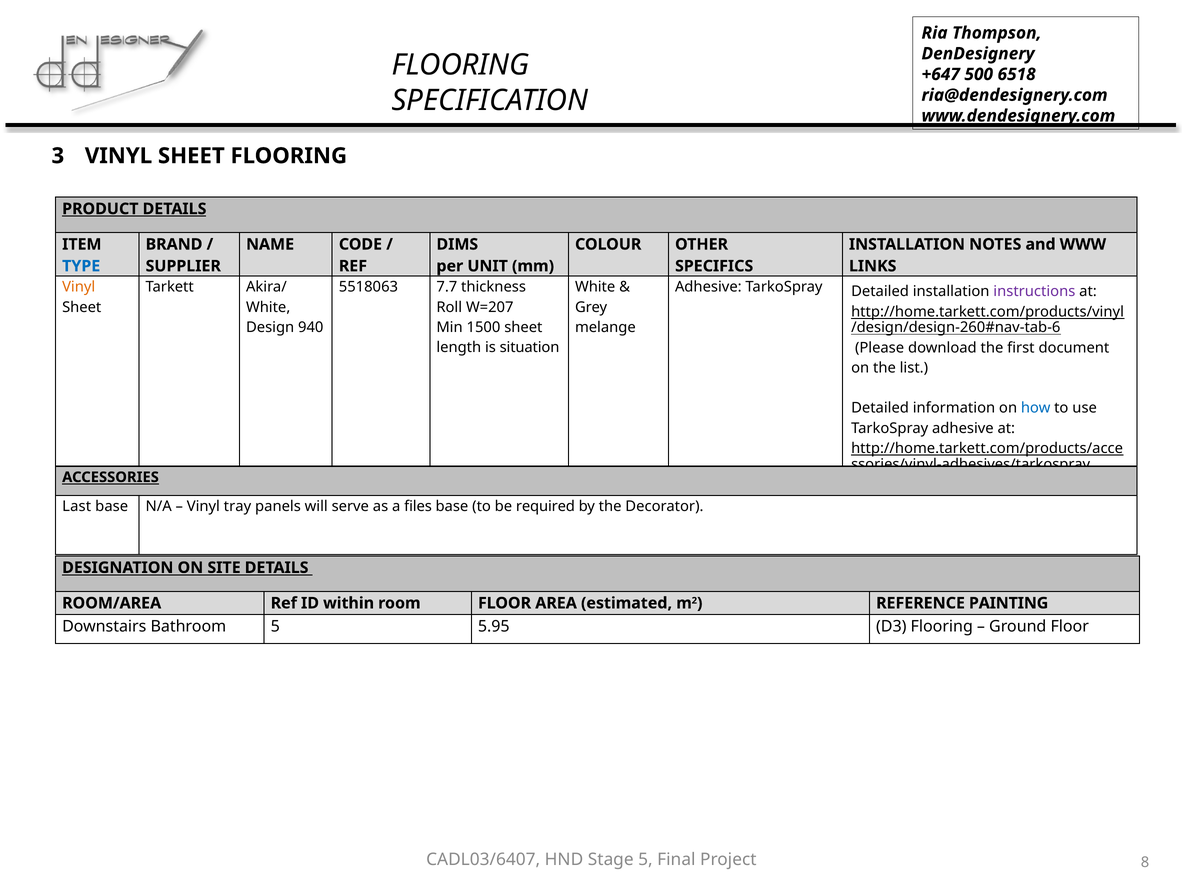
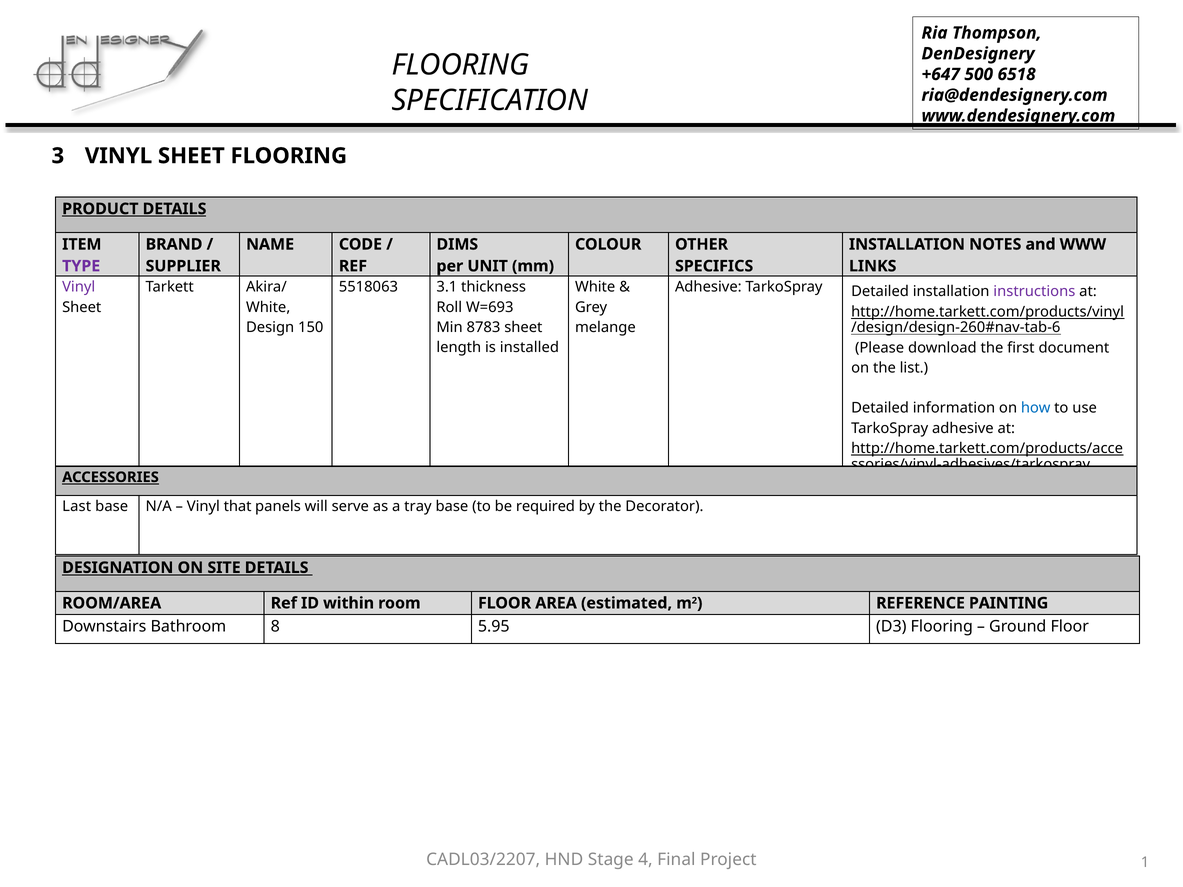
TYPE colour: blue -> purple (81, 266)
Vinyl colour: orange -> purple (79, 287)
7.7: 7.7 -> 3.1 (447, 287)
W=207: W=207 -> W=693 (490, 307)
940: 940 -> 150 (311, 327)
1500: 1500 -> 8783 (483, 327)
situation: situation -> installed (529, 348)
tray: tray -> that (238, 507)
files: files -> tray (418, 507)
Bathroom 5: 5 -> 8 (275, 626)
CADL03/6407: CADL03/6407 -> CADL03/2207 (483, 860)
Stage 5: 5 -> 4 (645, 860)
8: 8 -> 1 (1145, 862)
